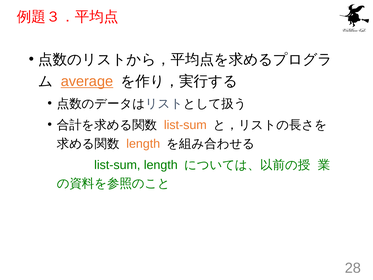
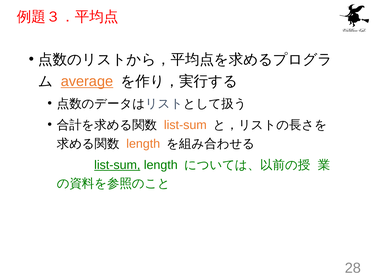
list-sum underline: none -> present (117, 165)
